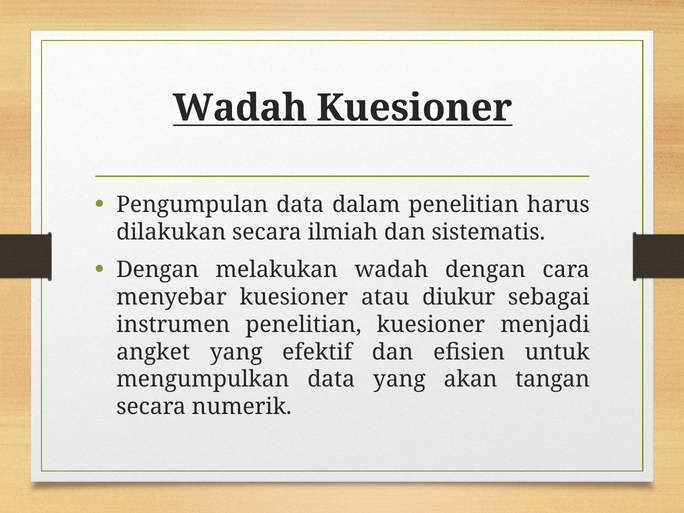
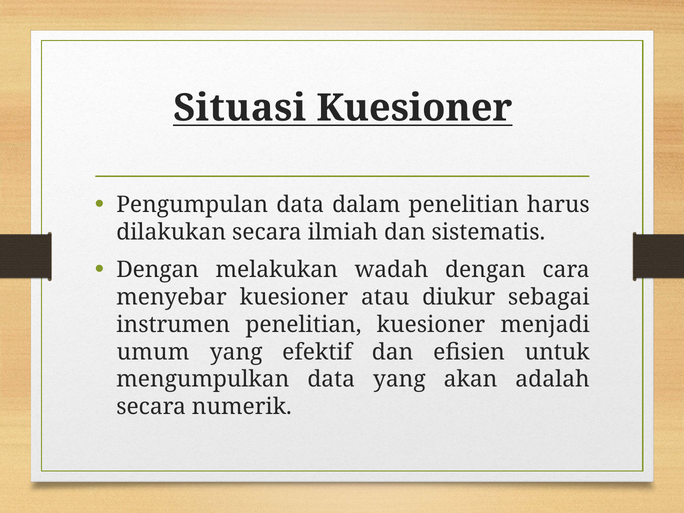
Wadah: Wadah -> Situasi (240, 108)
angket: angket -> umum (153, 352)
tangan: tangan -> adalah (552, 379)
